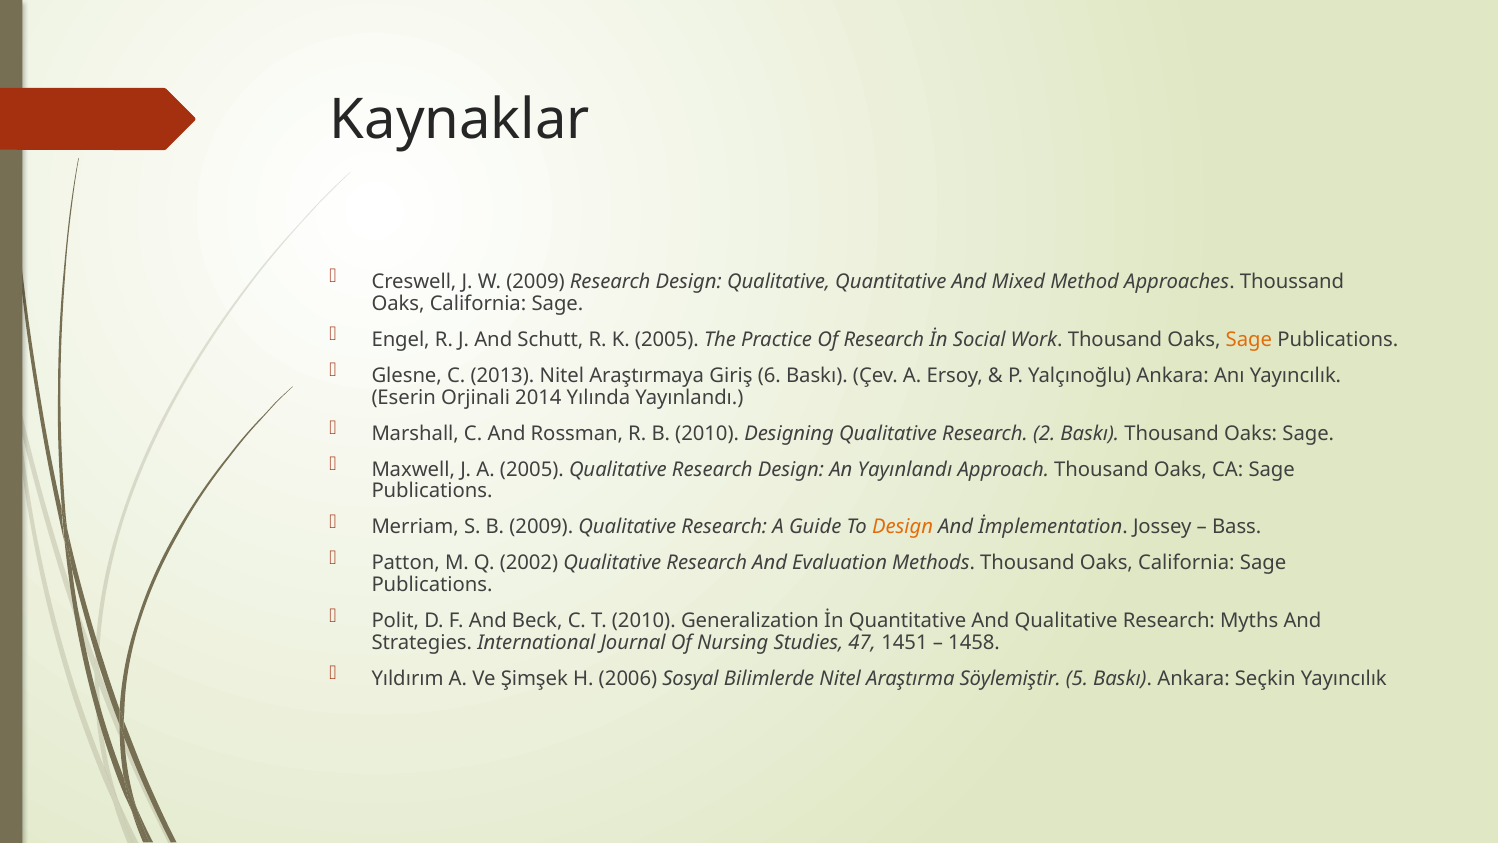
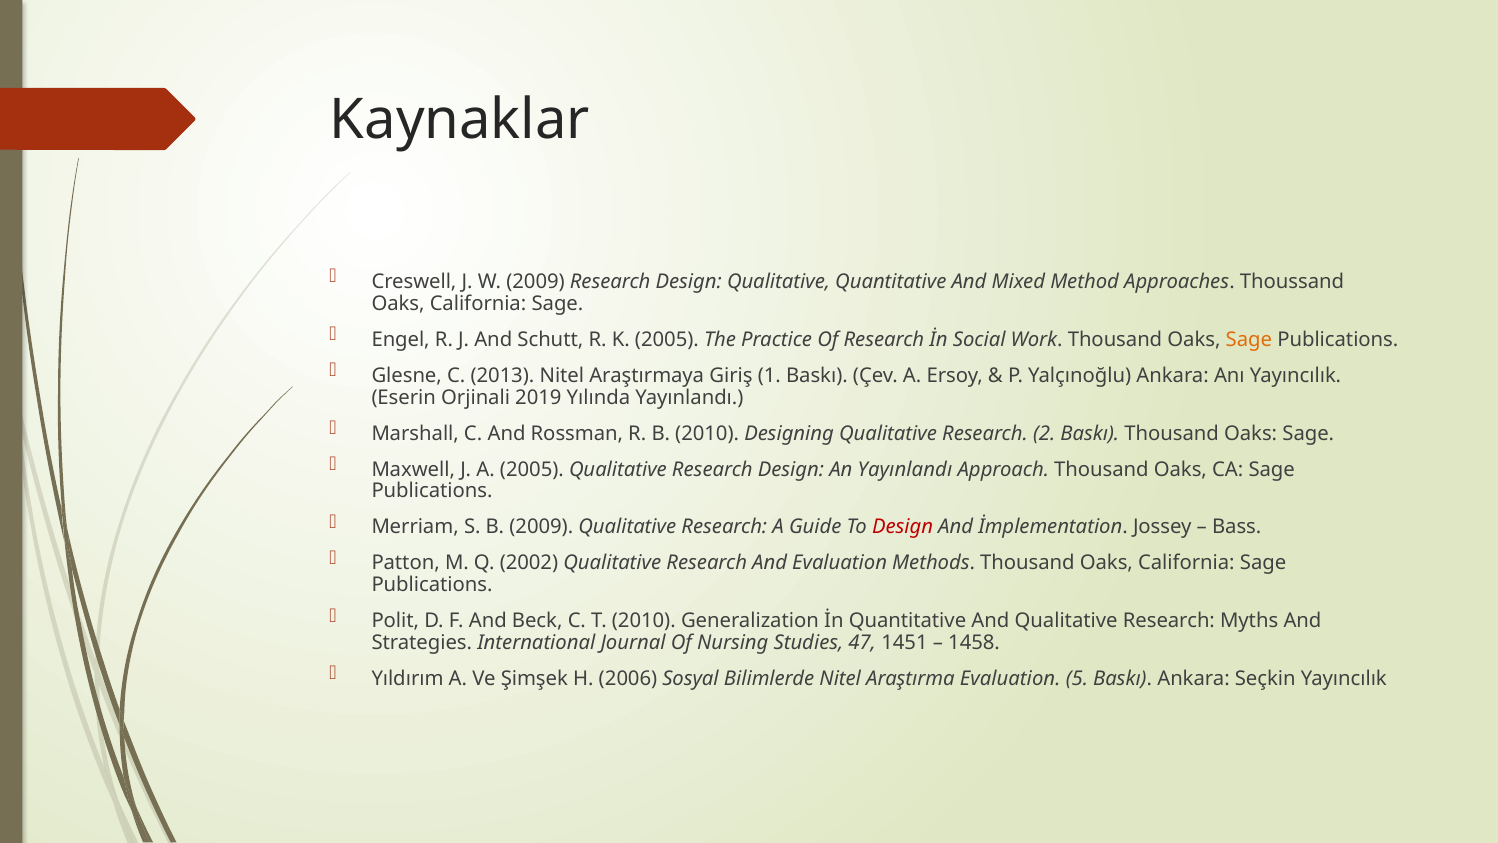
6: 6 -> 1 (769, 375)
2014: 2014 -> 2019 (538, 397)
Design colour: orange -> red (903, 527)
Araştırma Söylemiştir: Söylemiştir -> Evaluation (1010, 679)
